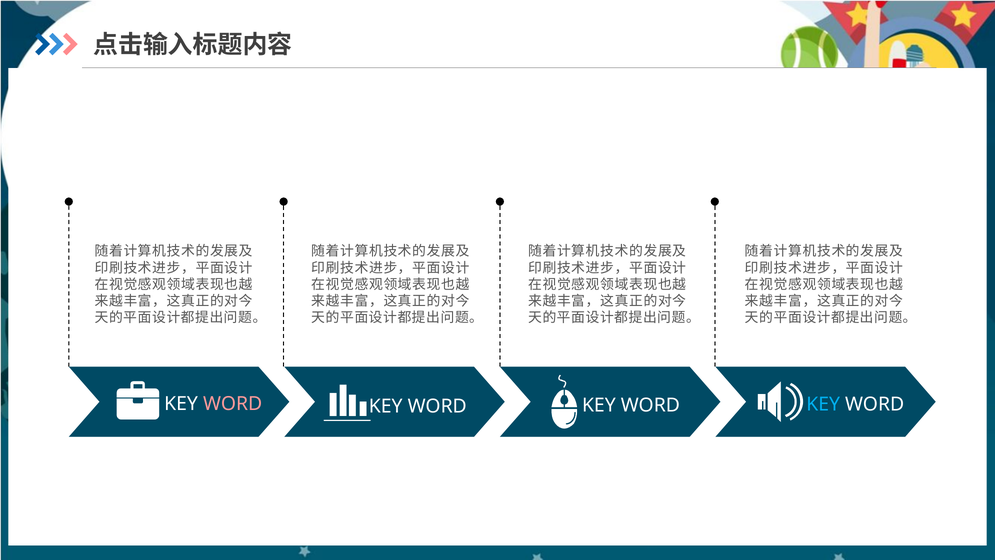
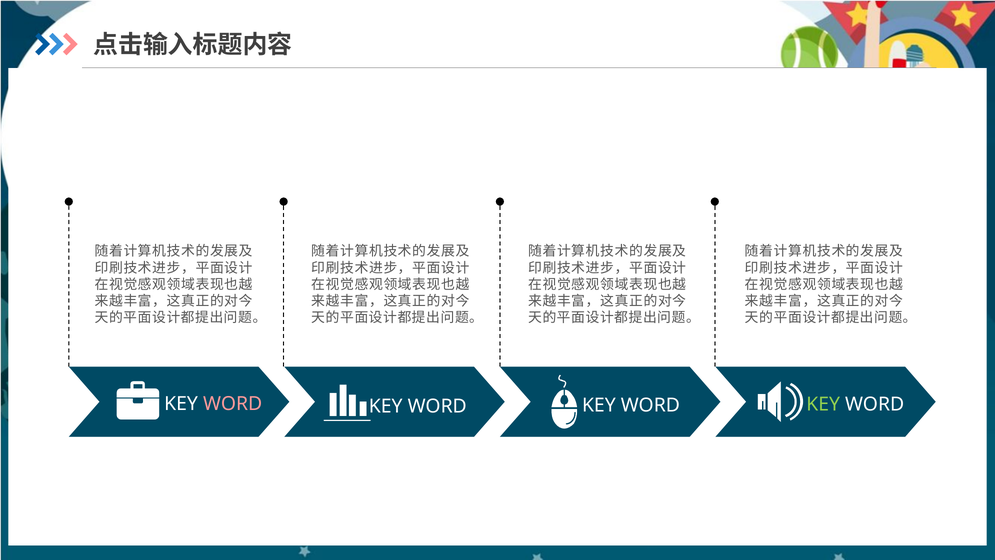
KEY colour: light blue -> light green (823, 404)
